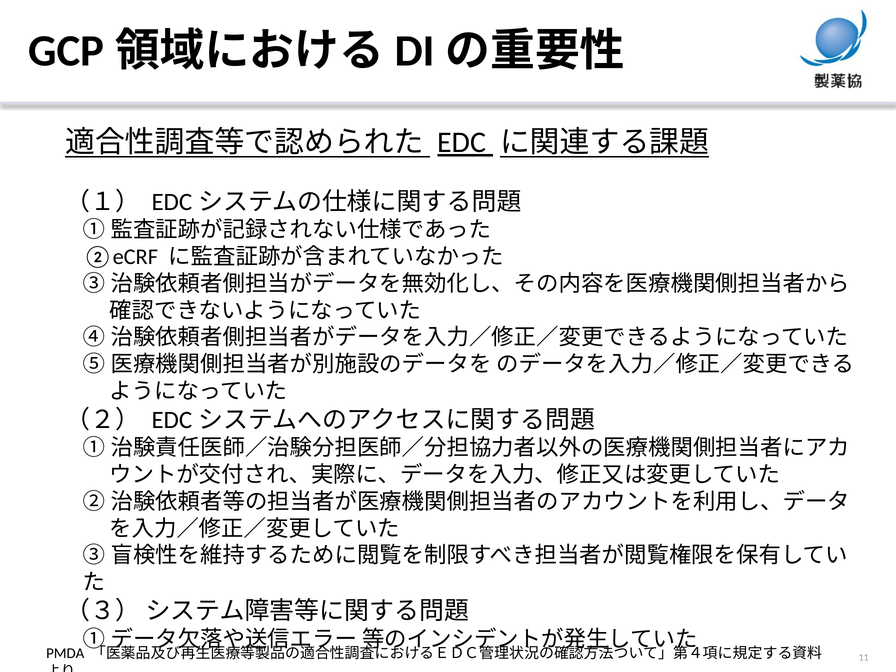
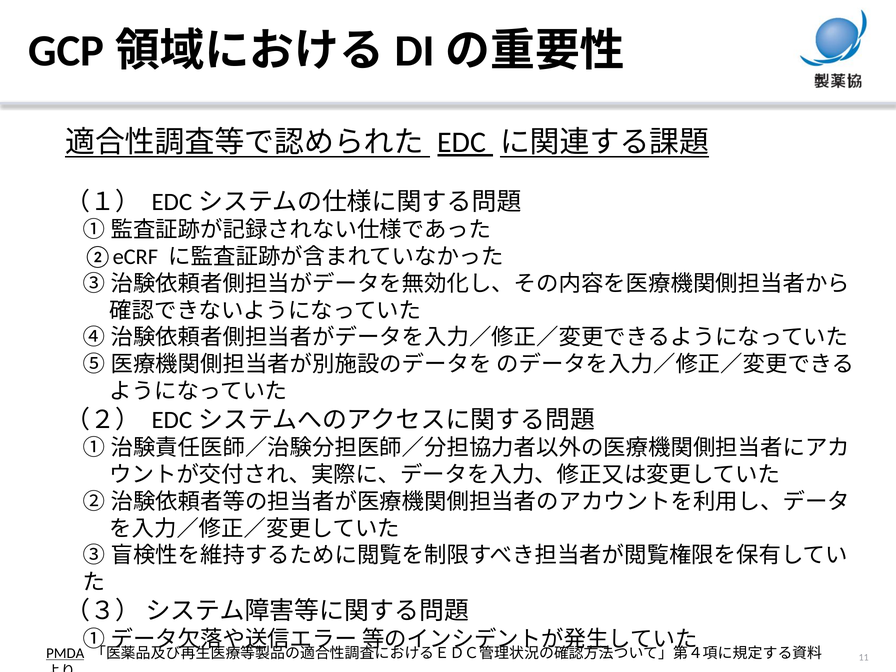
PMDA underline: none -> present (65, 653)
